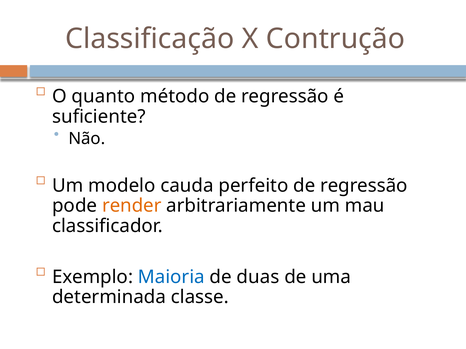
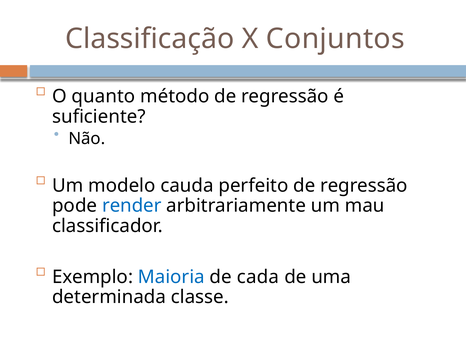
Contrução: Contrução -> Conjuntos (335, 39)
render colour: orange -> blue (132, 206)
duas: duas -> cada (258, 277)
